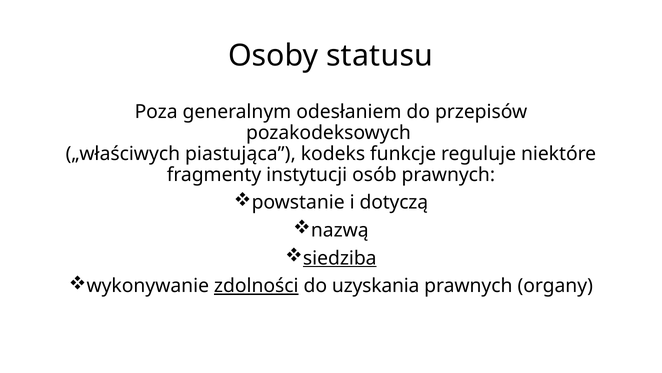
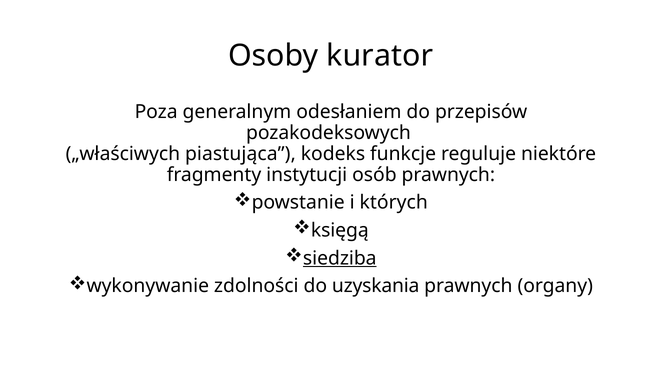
statusu: statusu -> kurator (380, 56)
dotyczą: dotyczą -> których (394, 202)
nazwą: nazwą -> księgą (340, 230)
zdolności underline: present -> none (256, 286)
